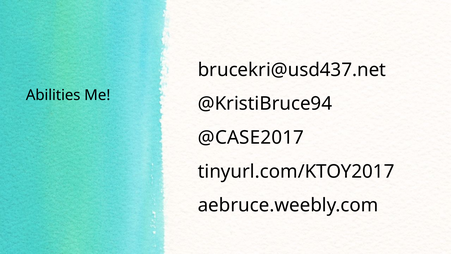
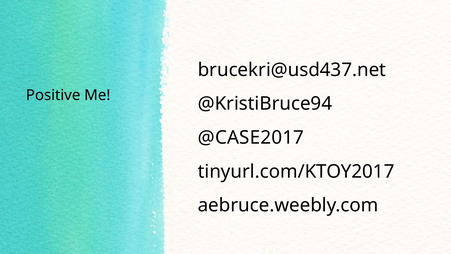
Abilities: Abilities -> Positive (53, 95)
